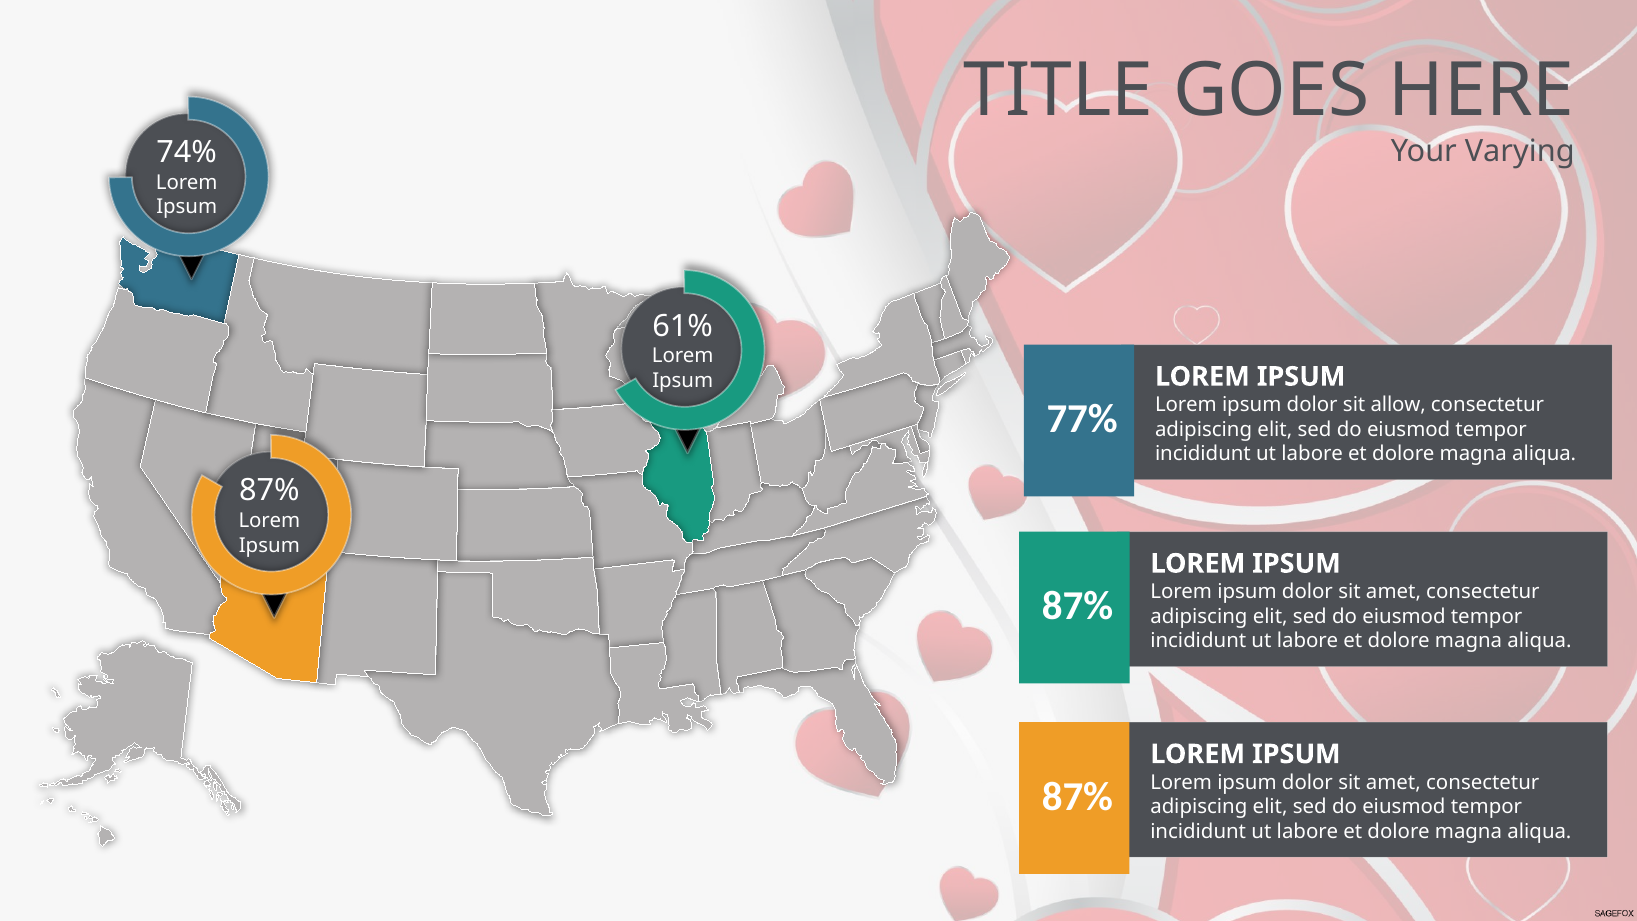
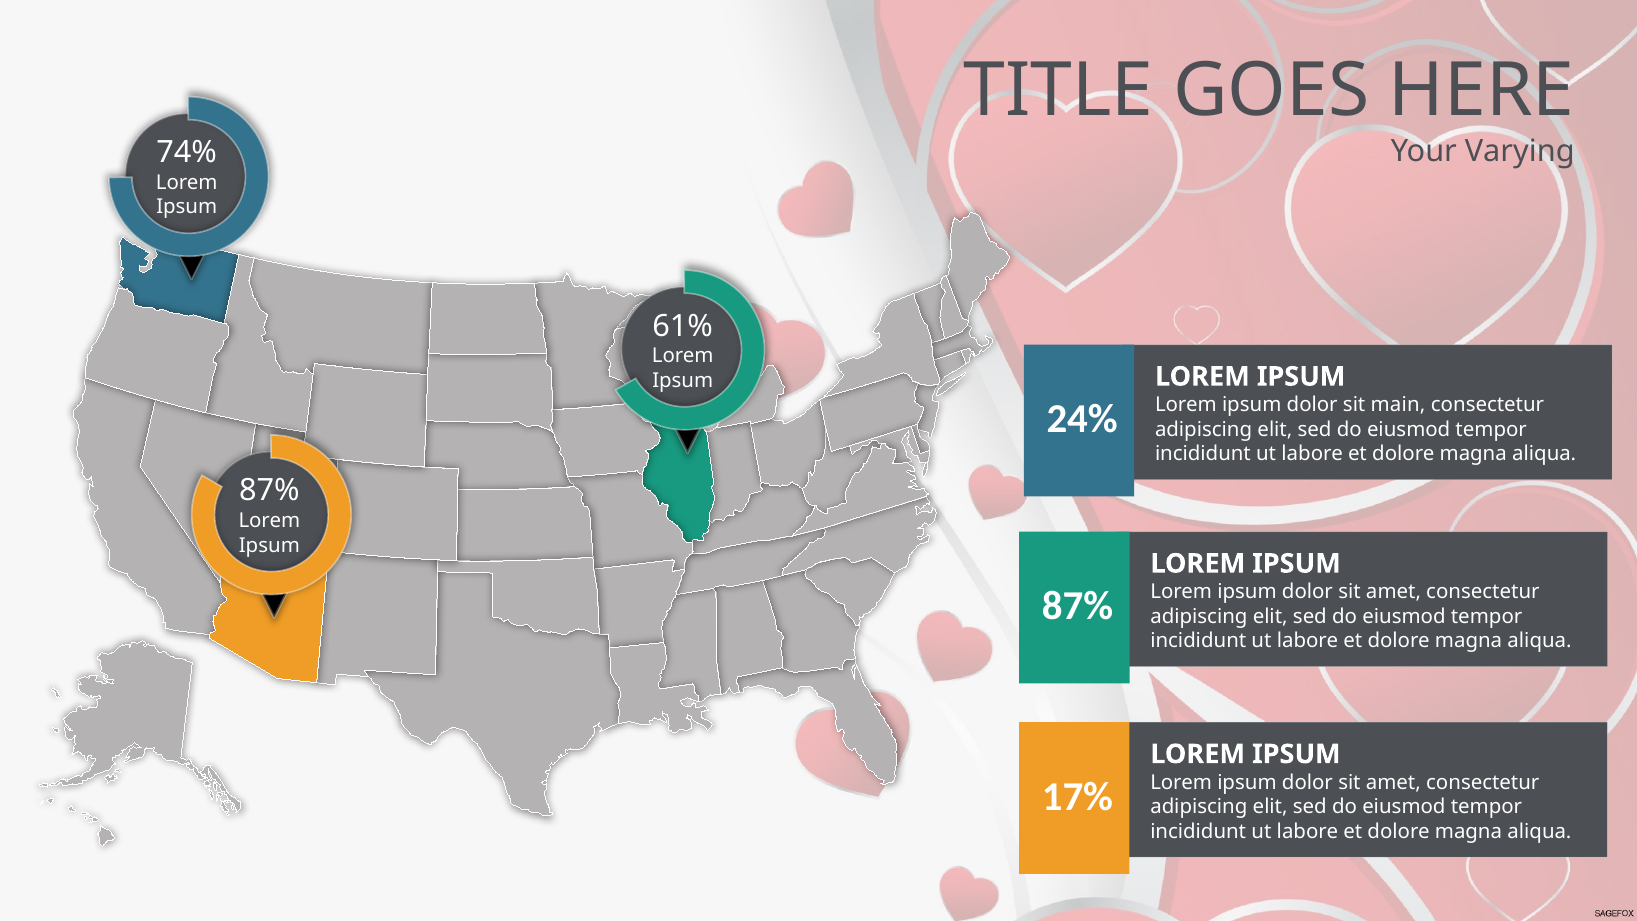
allow: allow -> main (1398, 405)
77%: 77% -> 24% (1082, 419)
87%: 87% -> 17% (1077, 797)
